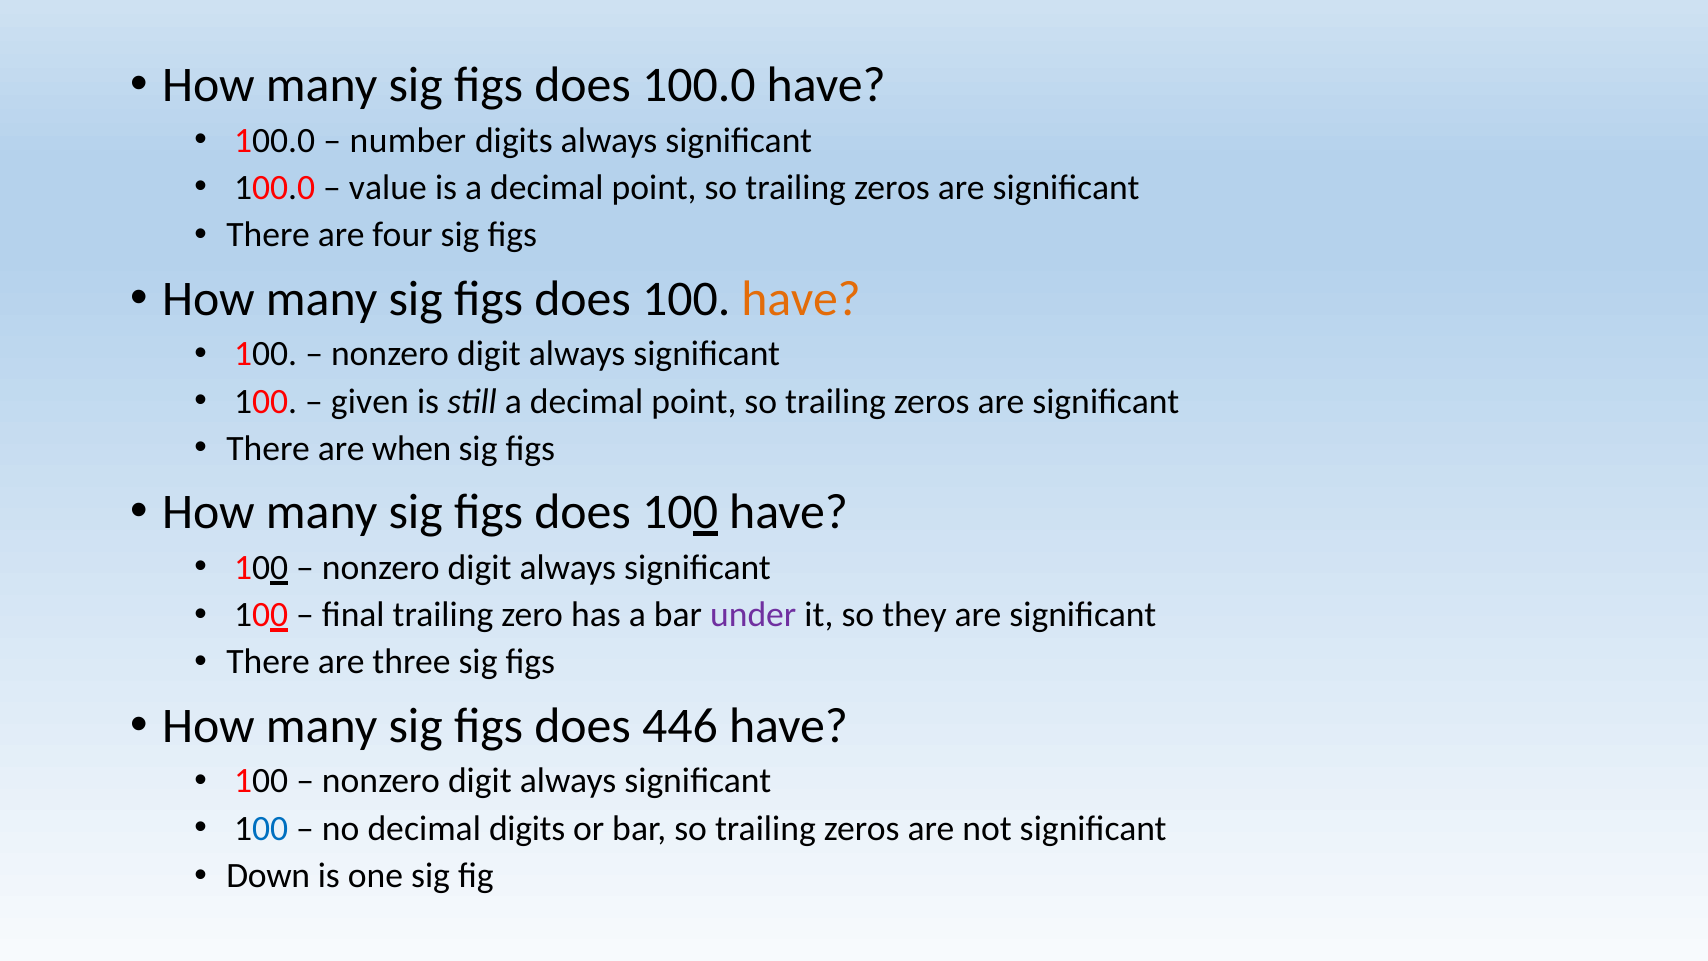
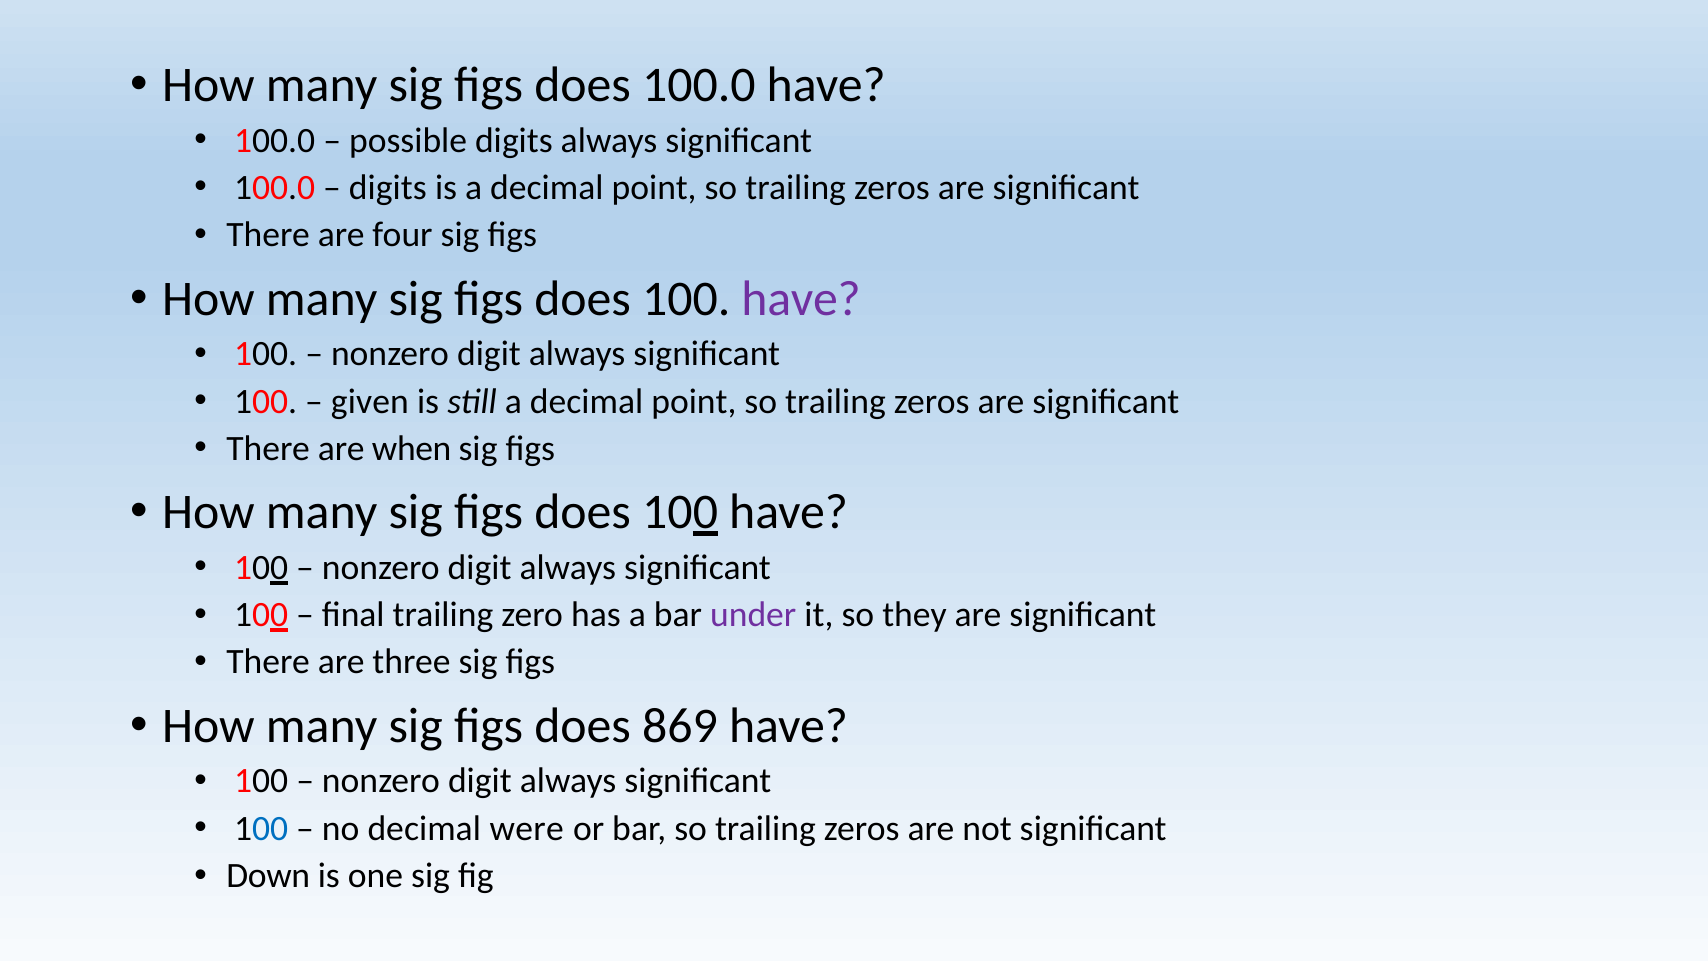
number: number -> possible (408, 140)
value: value -> digits (388, 188)
have colour: orange -> purple (801, 299)
446: 446 -> 869 (680, 726)
decimal digits: digits -> were (527, 828)
